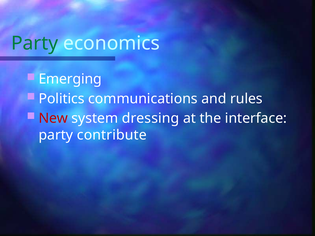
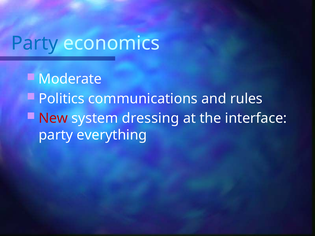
Party colour: green -> blue (35, 43)
Emerging: Emerging -> Moderate (70, 79)
contribute: contribute -> everything (112, 135)
